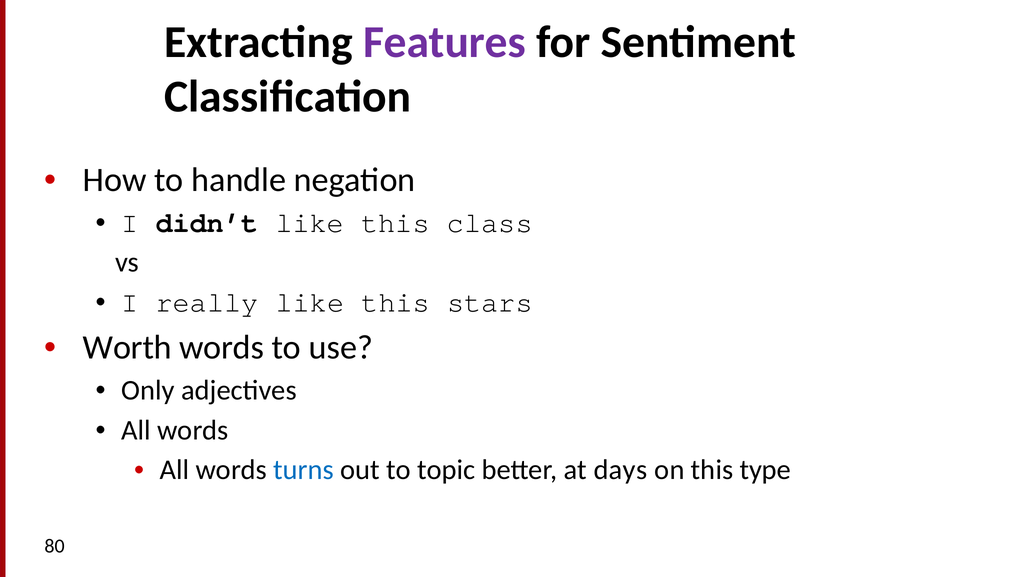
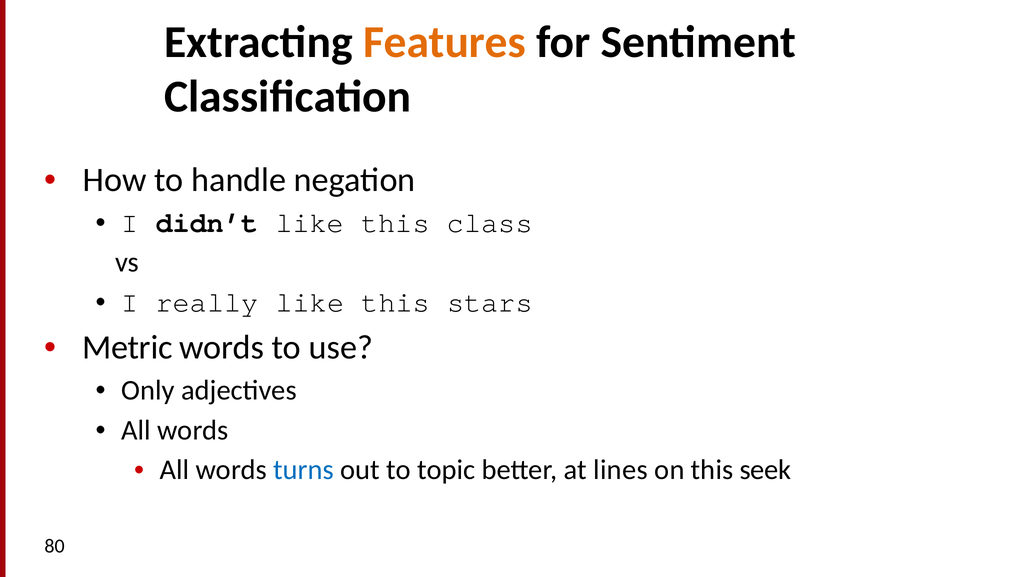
Features colour: purple -> orange (444, 42)
Worth: Worth -> Metric (127, 347)
days: days -> lines (620, 470)
type: type -> seek (765, 470)
